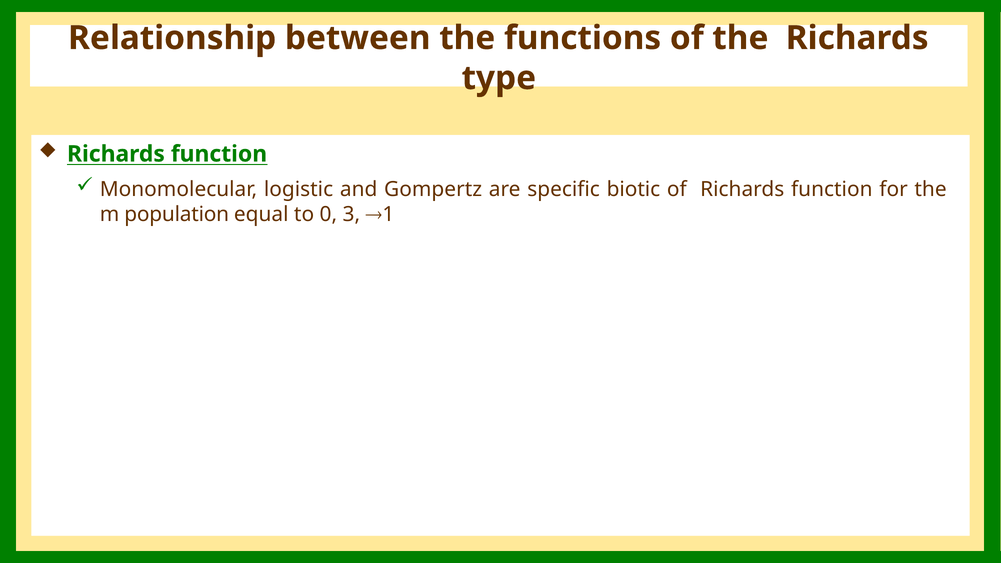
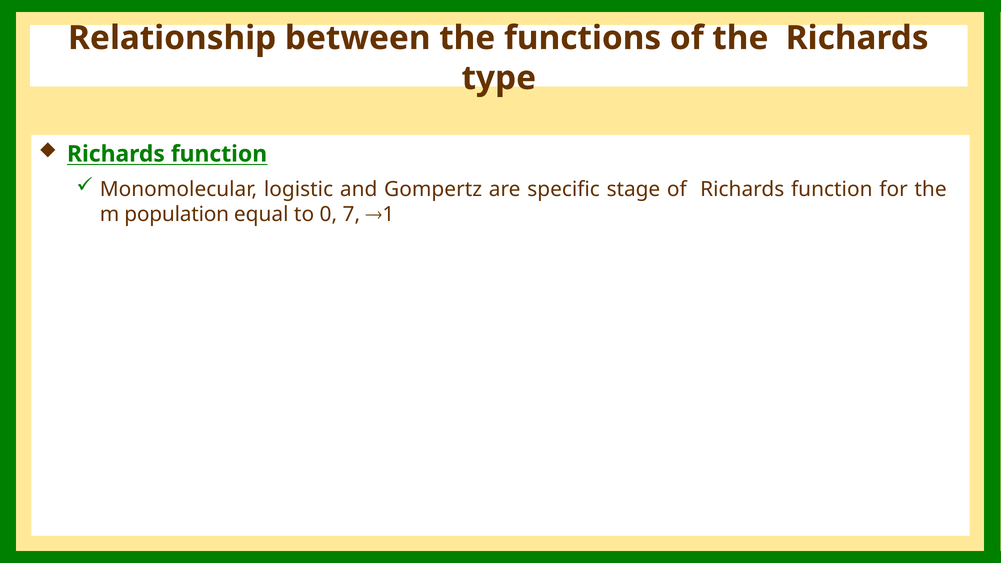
biotic: biotic -> stage (633, 190)
3: 3 -> 7 (351, 215)
